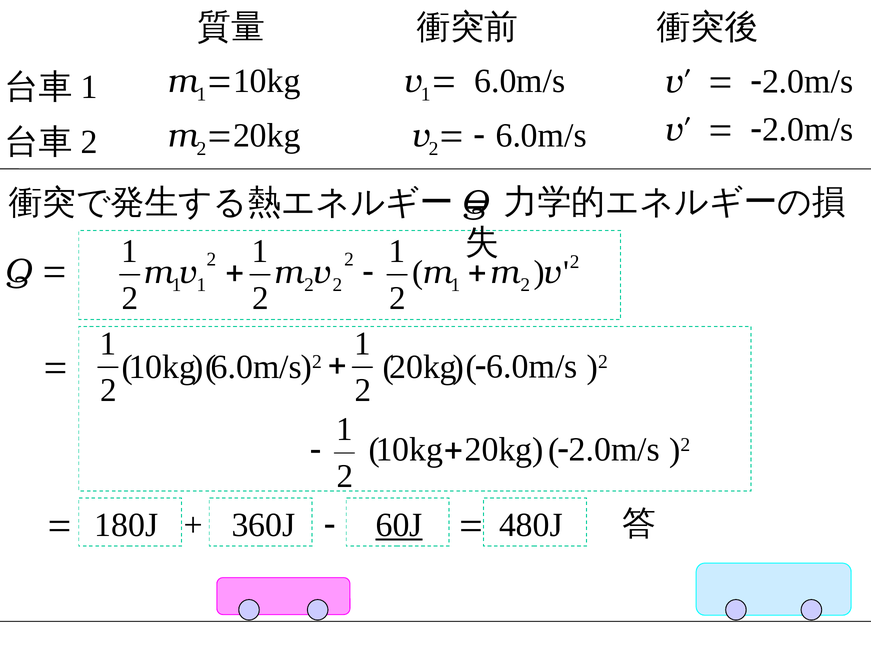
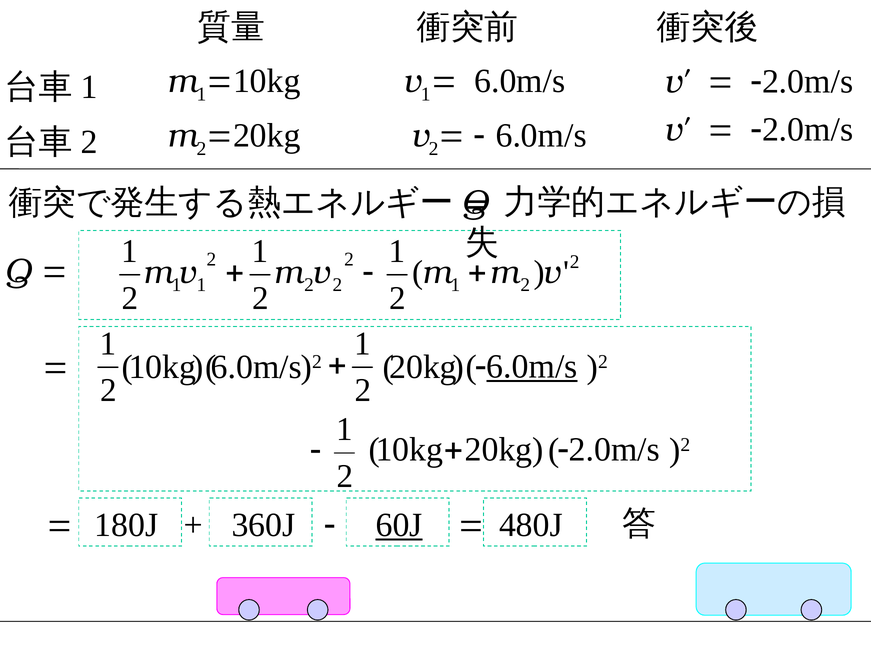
6.0m/s underline: none -> present (532, 367)
